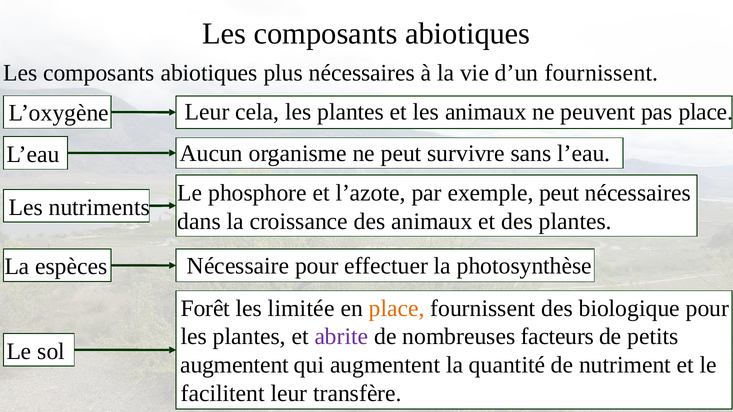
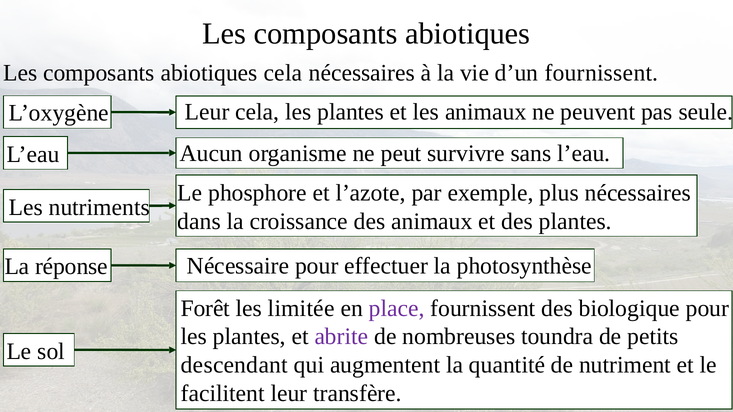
abiotiques plus: plus -> cela (283, 73)
pas place: place -> seule (706, 112)
exemple peut: peut -> plus (559, 193)
espèces: espèces -> réponse (71, 267)
place colour: orange -> purple (397, 309)
facteurs: facteurs -> toundra (557, 337)
augmentent: augmentent -> descendant (234, 365)
